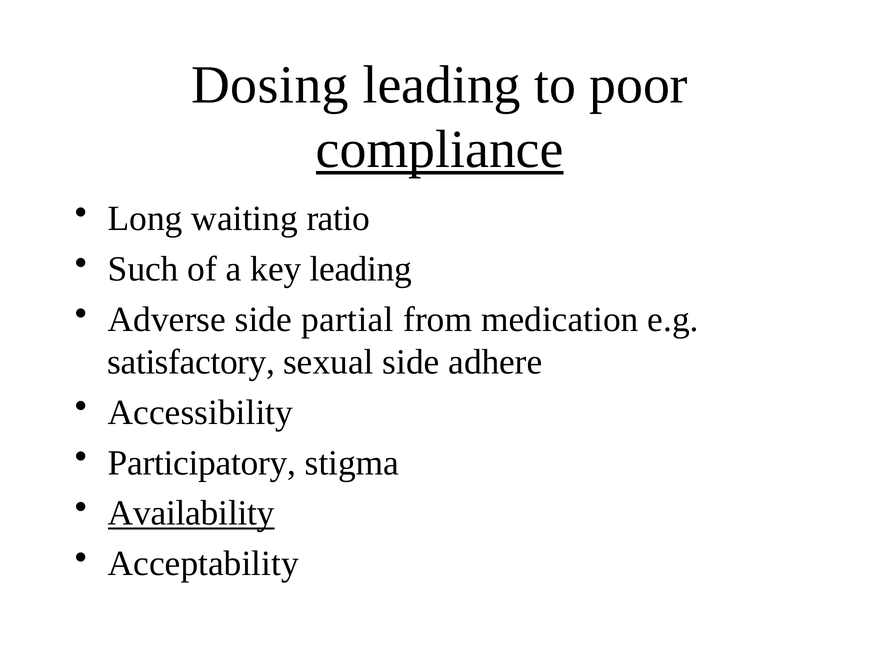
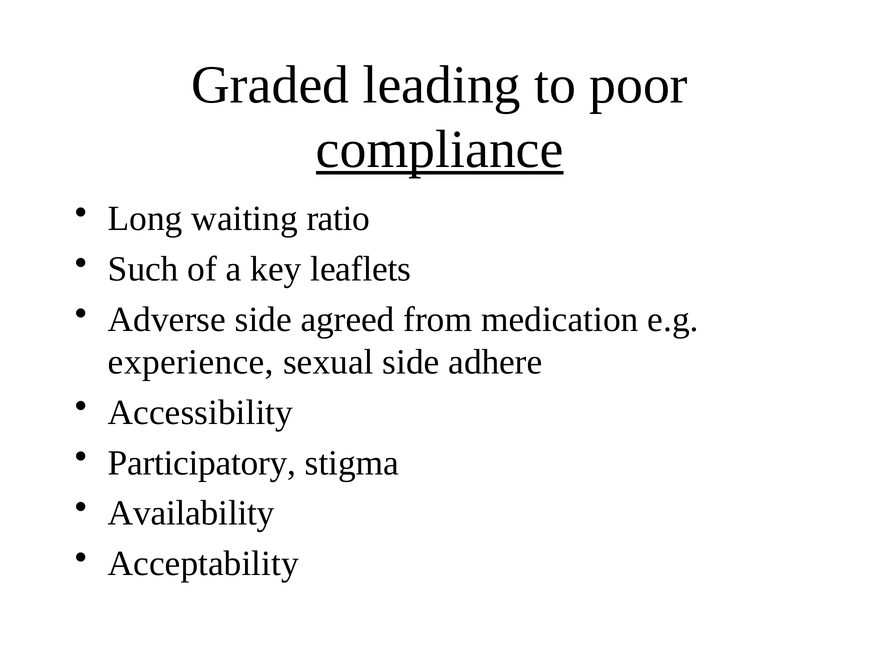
Dosing: Dosing -> Graded (270, 85)
key leading: leading -> leaflets (361, 269)
partial: partial -> agreed (348, 320)
satisfactory: satisfactory -> experience (191, 362)
Availability underline: present -> none (191, 513)
